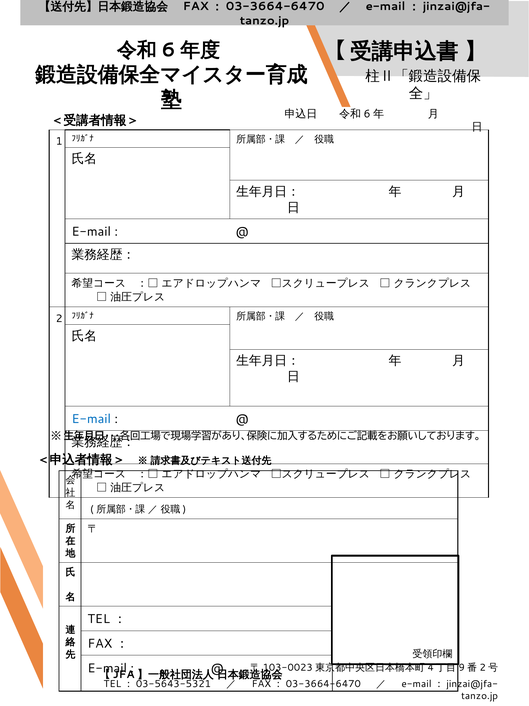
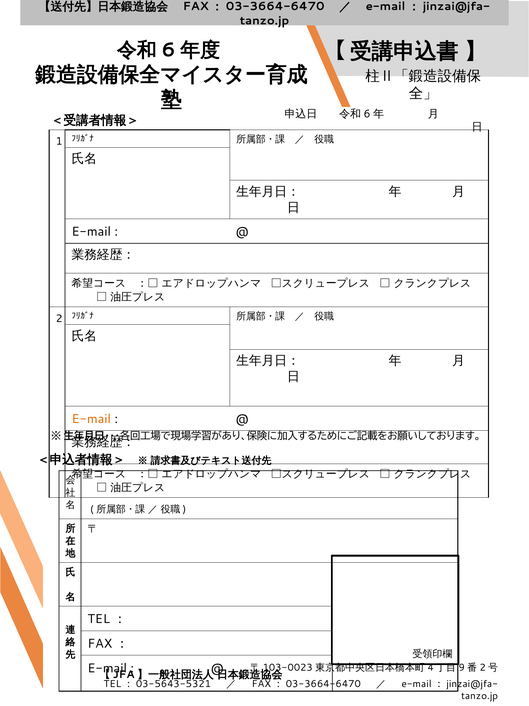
E-mail colour: blue -> orange (91, 419)
